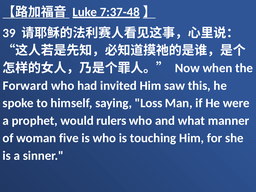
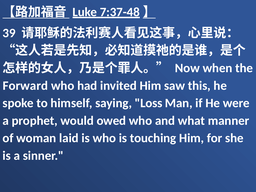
rulers: rulers -> owed (111, 121)
five: five -> laid (69, 138)
